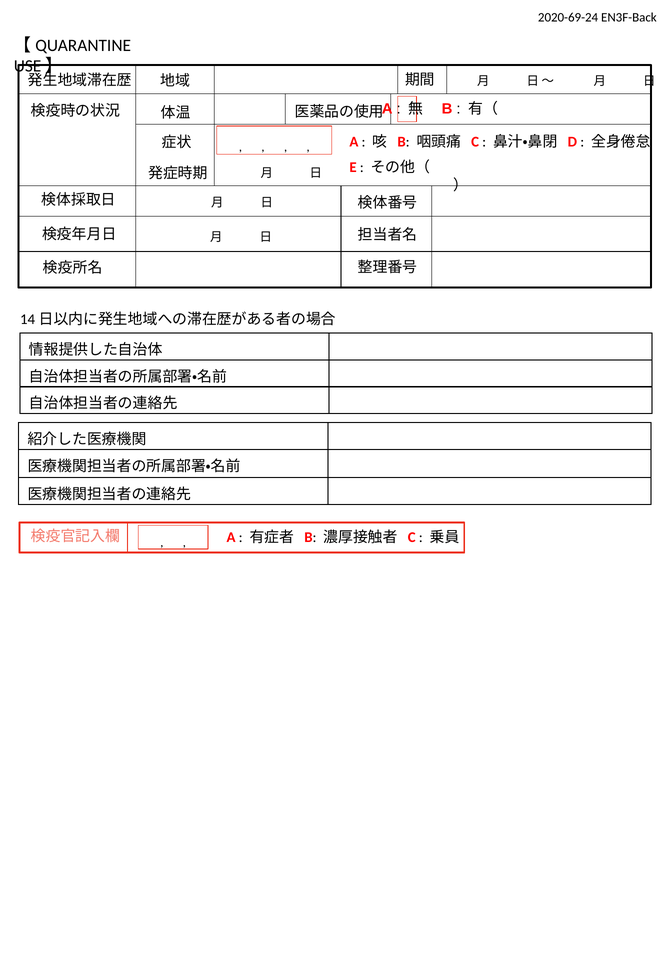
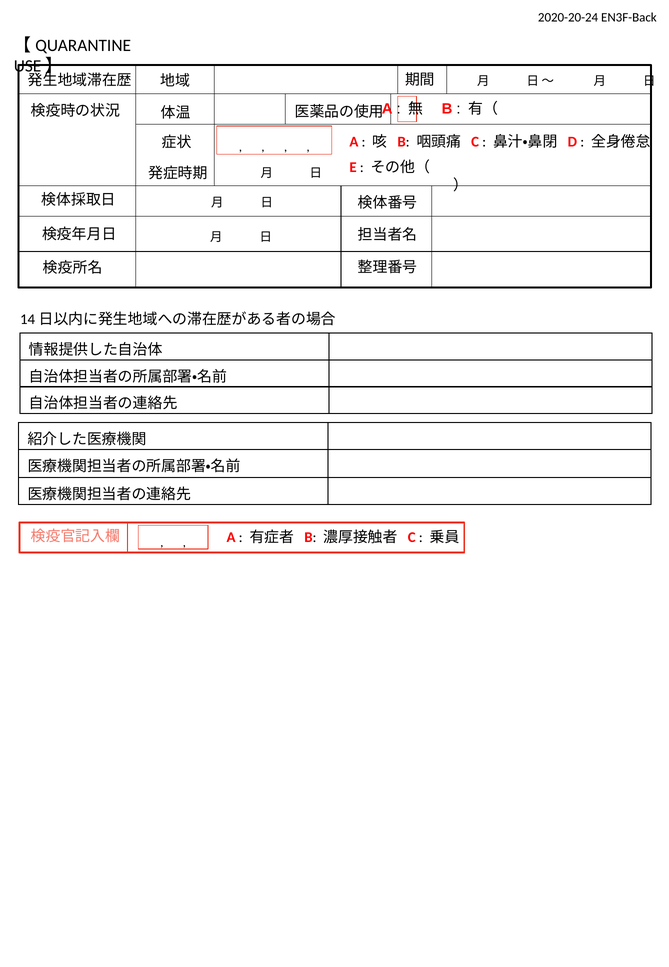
2020-69-24: 2020-69-24 -> 2020-20-24 (568, 17)
